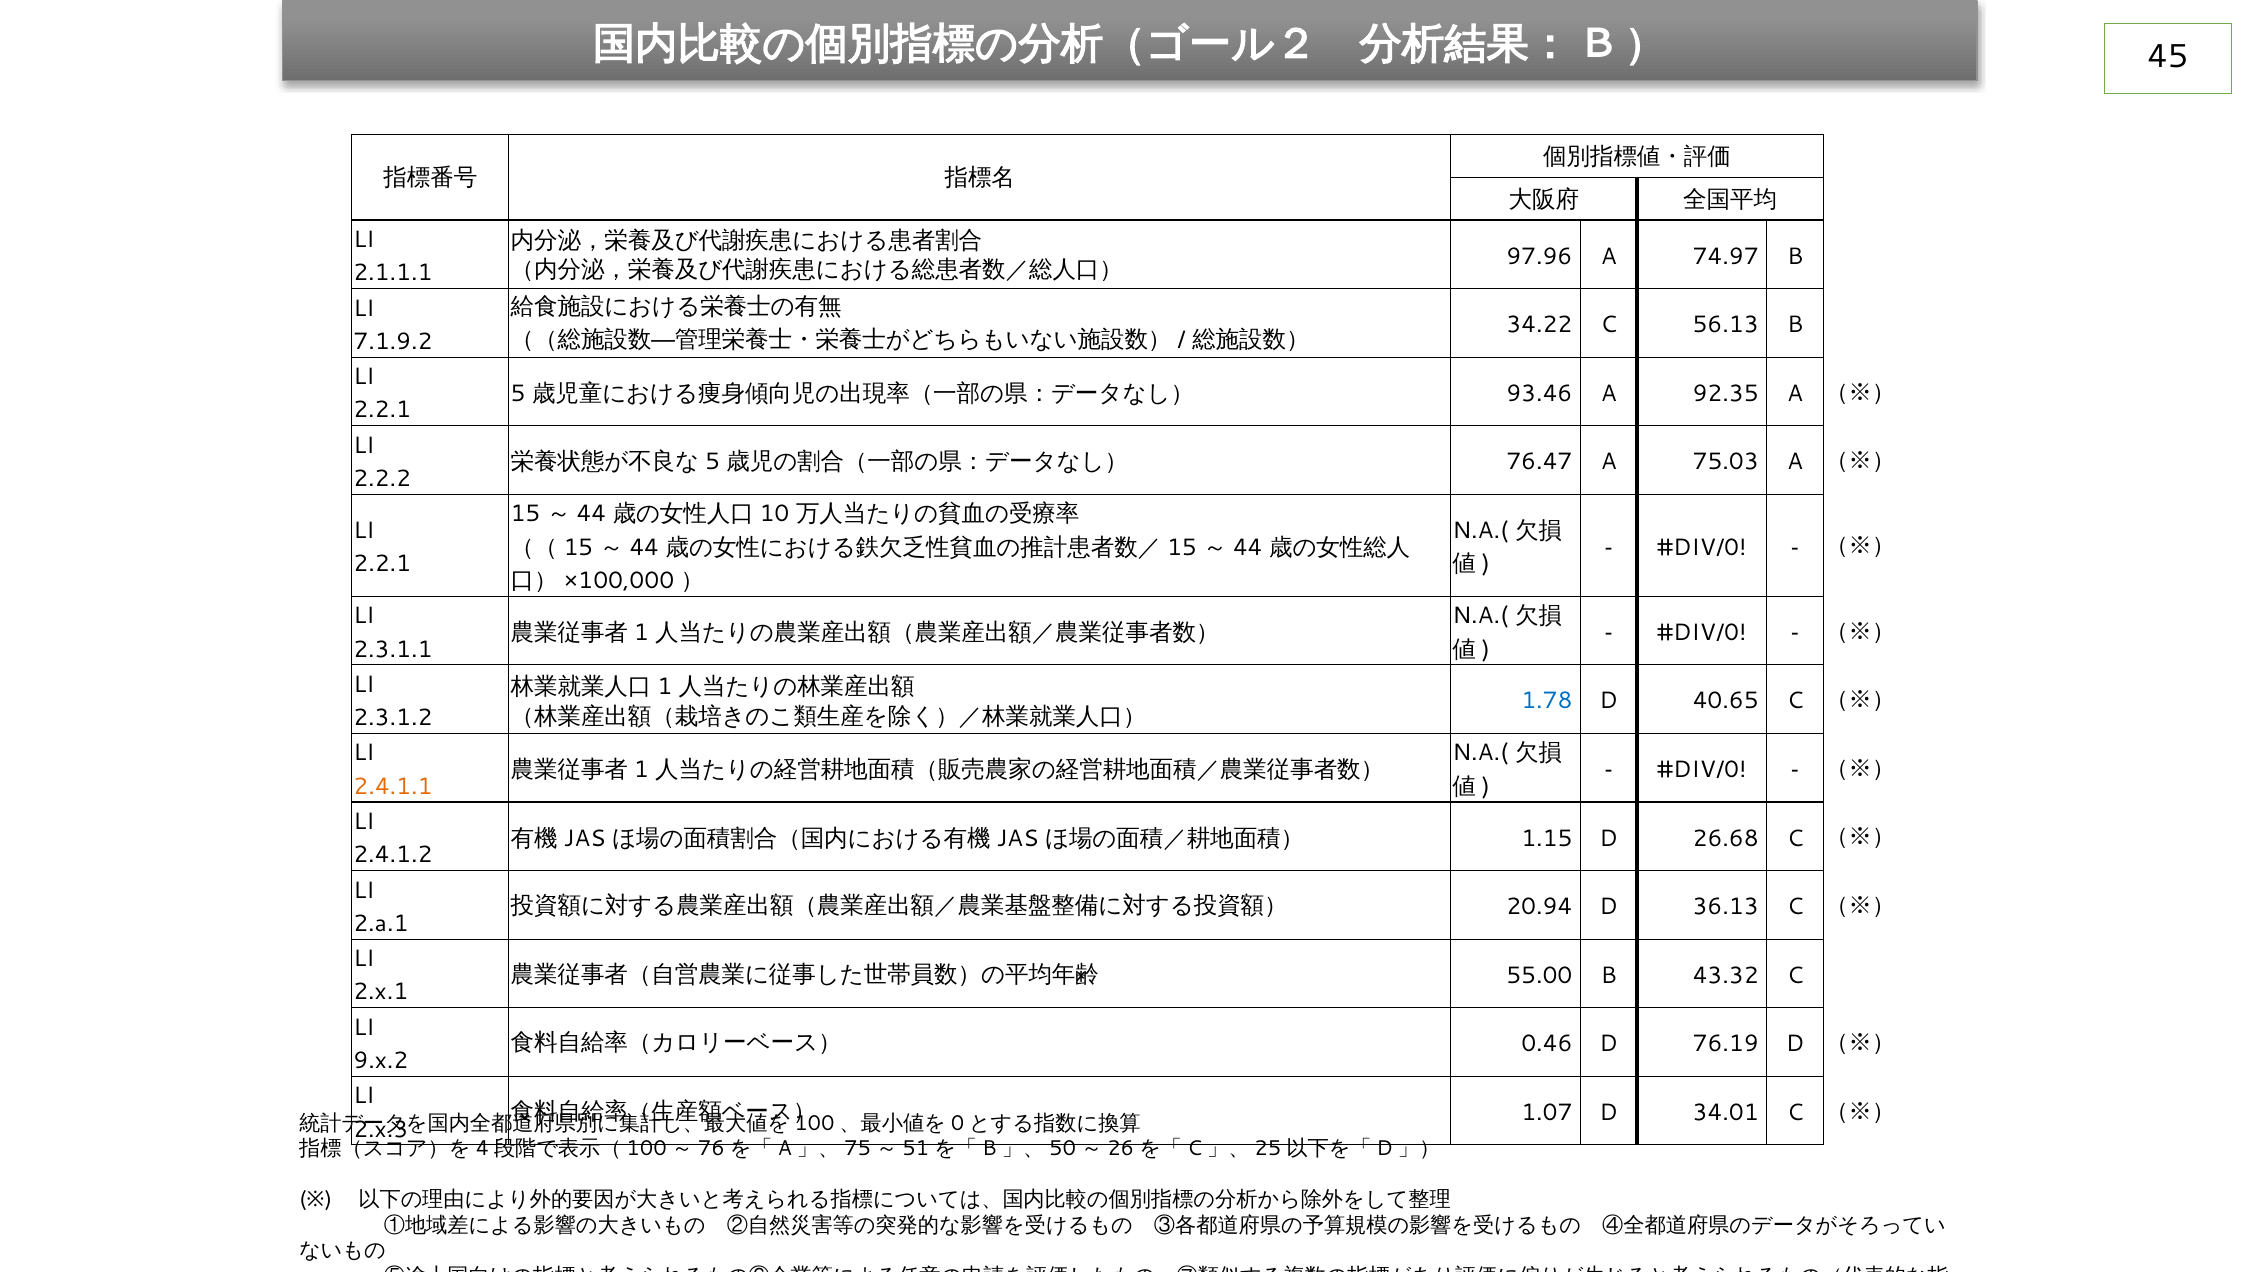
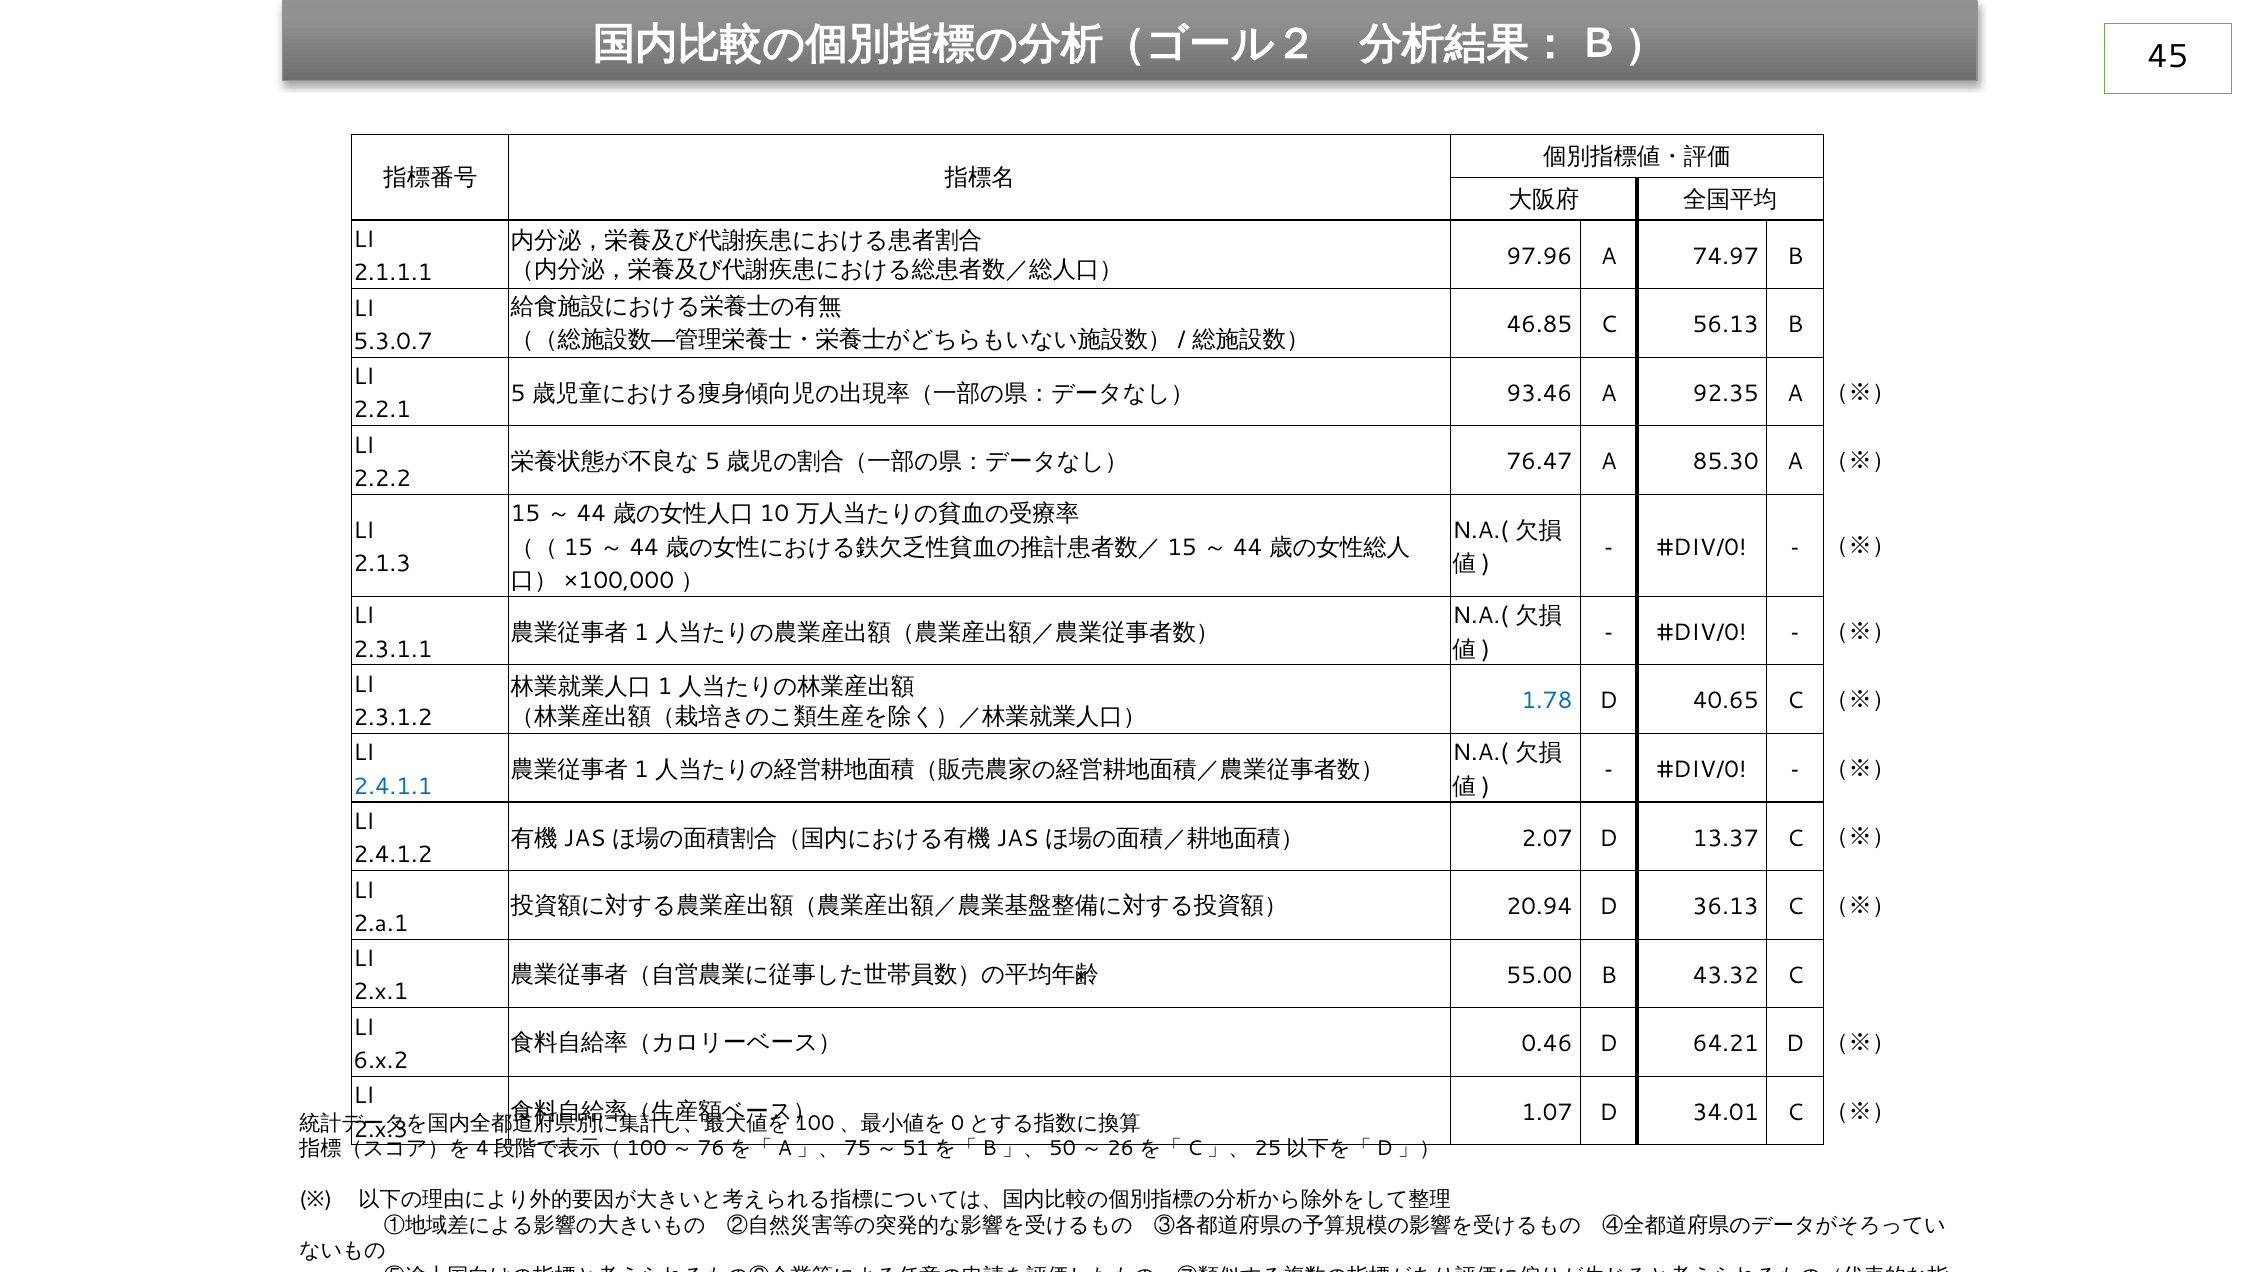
34.22: 34.22 -> 46.85 (1539, 325)
7.1.9.2: 7.1.9.2 -> 5.3.0.7 (393, 341)
75.03: 75.03 -> 85.30 (1726, 462)
2.2.1: 2.2.1 -> 2.1.3 (382, 564)
2.4.1.1 colour: orange -> blue (393, 786)
1.15: 1.15 -> 2.07 (1547, 838)
26.68: 26.68 -> 13.37 (1726, 838)
76.19: 76.19 -> 64.21 (1726, 1043)
9.x.2: 9.x.2 -> 6.x.2 (381, 1060)
